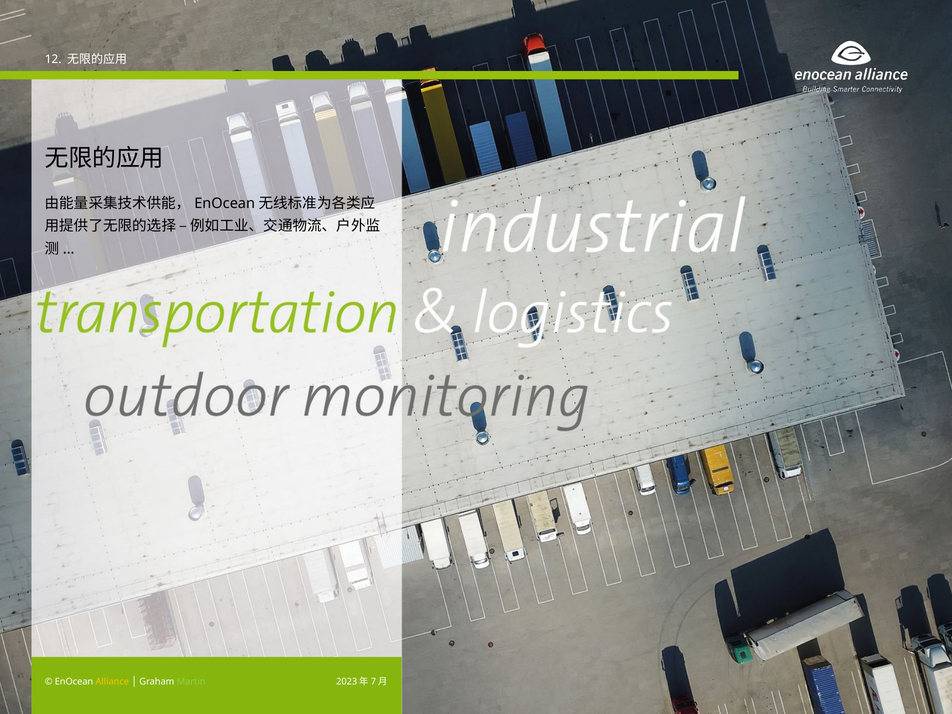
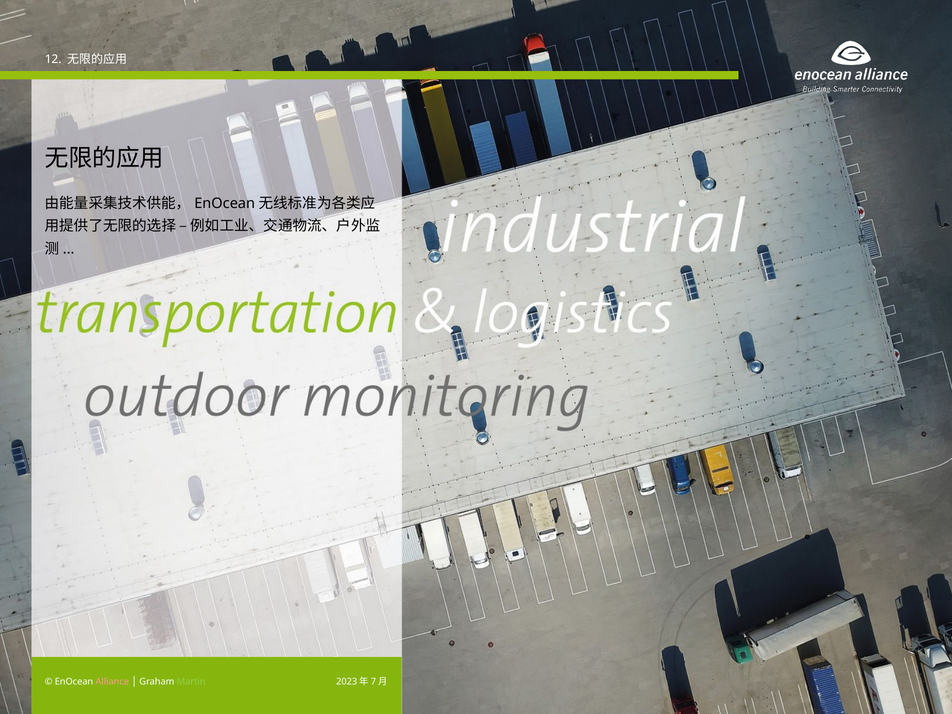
Alliance colour: yellow -> pink (112, 682)
